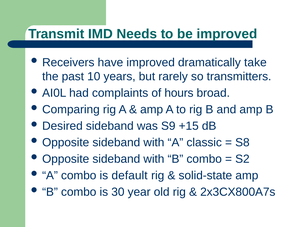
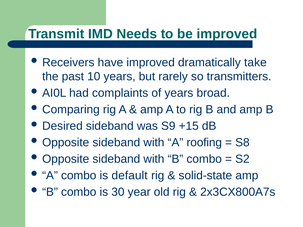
of hours: hours -> years (179, 93)
classic: classic -> roofing (204, 143)
